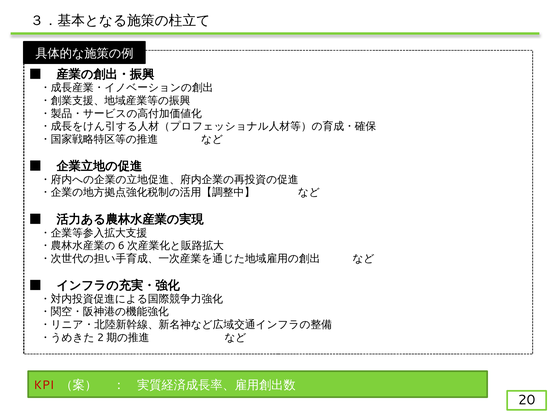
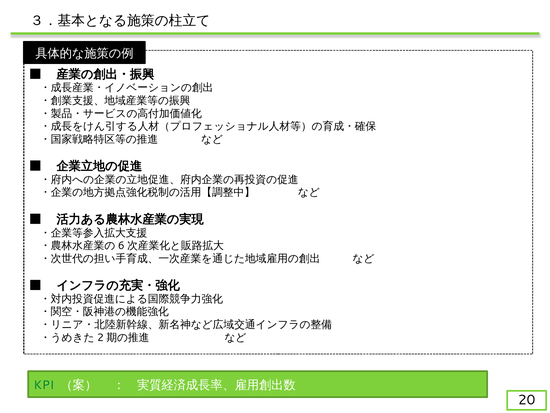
KPI colour: red -> green (44, 385)
